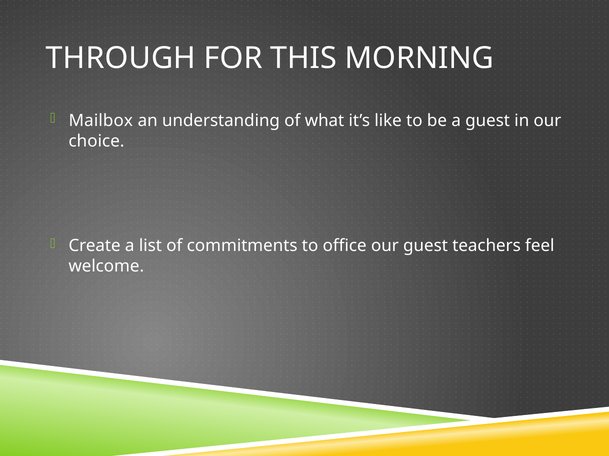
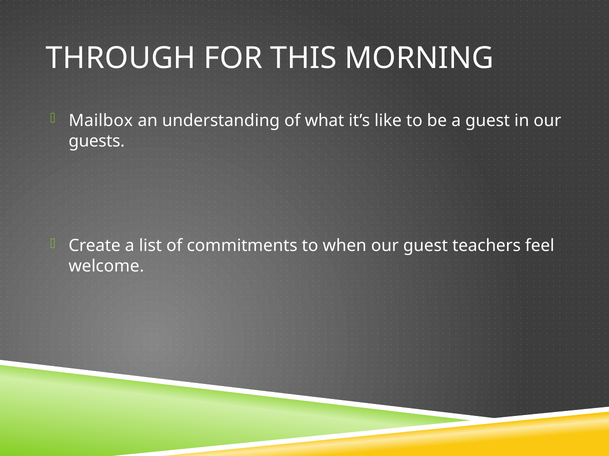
choice: choice -> guests (97, 141)
office: office -> when (345, 246)
